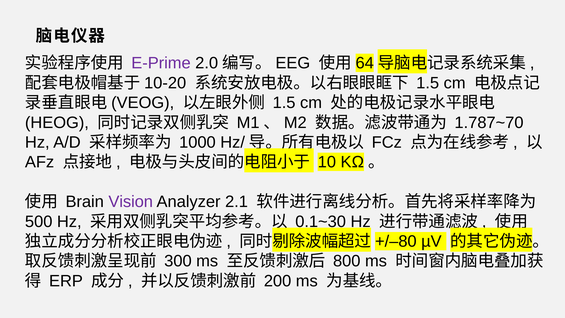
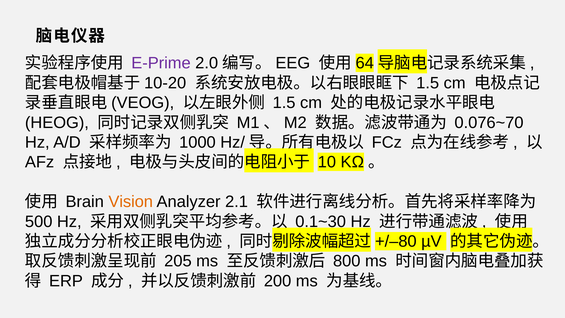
1.787~70: 1.787~70 -> 0.076~70 (489, 123)
Vision colour: purple -> orange (131, 202)
300: 300 -> 205 (178, 261)
